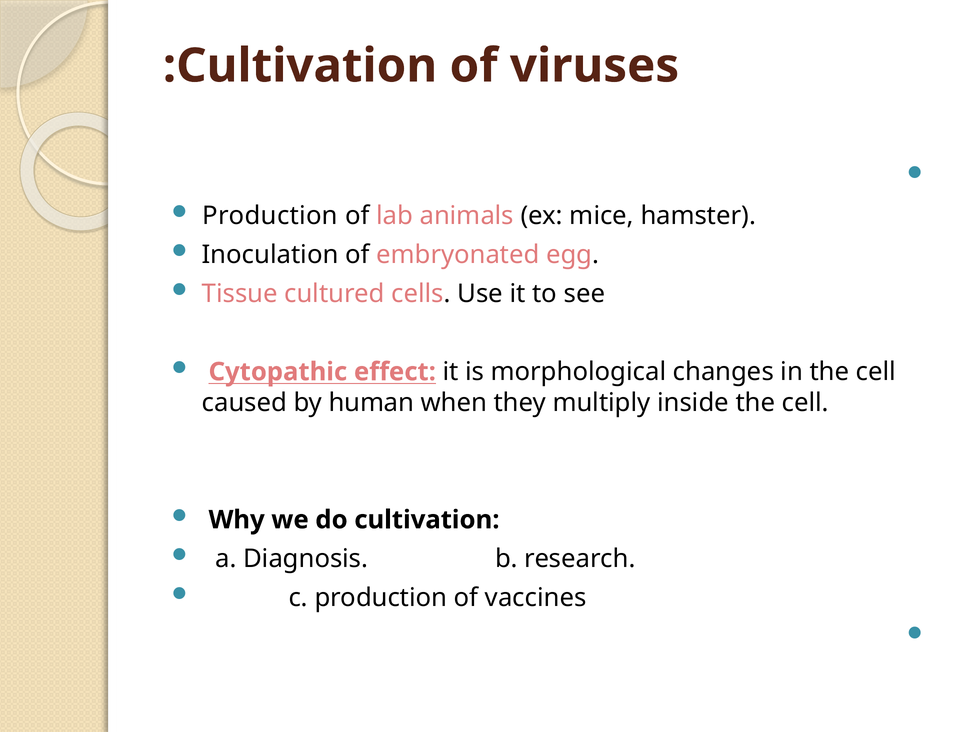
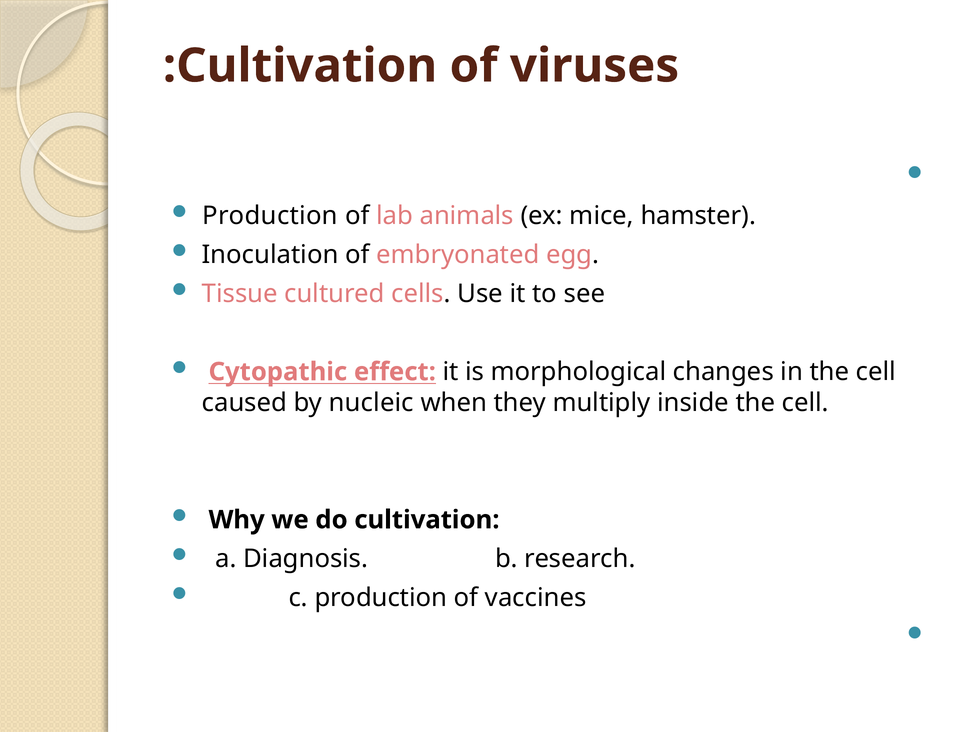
human: human -> nucleic (371, 403)
